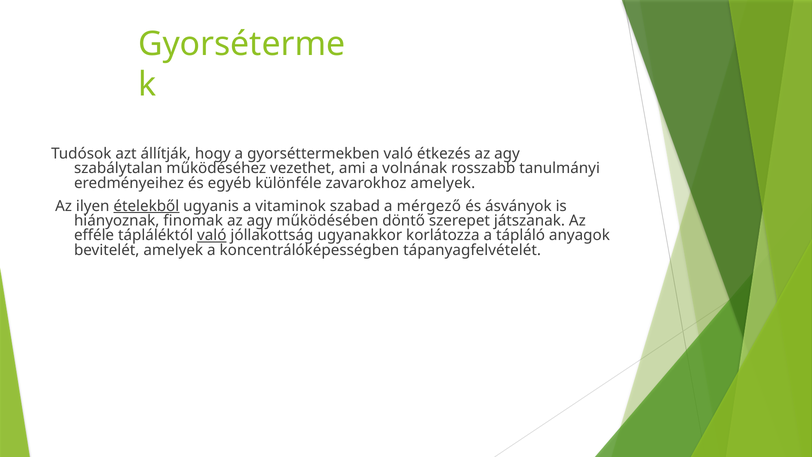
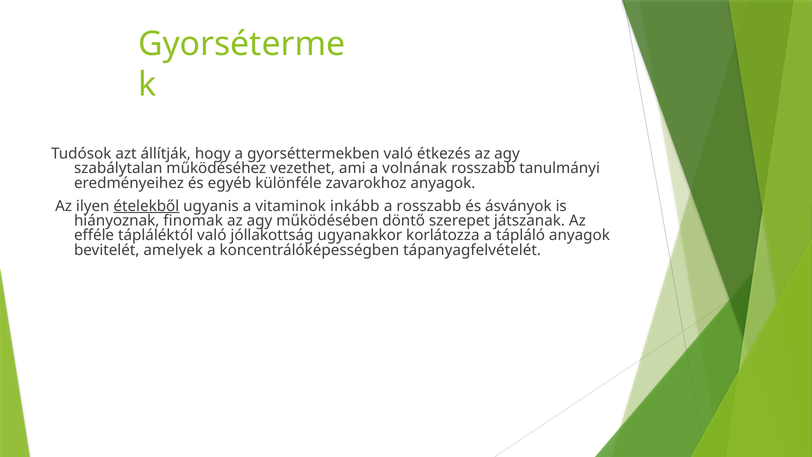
zavarokhoz amelyek: amelyek -> anyagok (443, 183)
szabad: szabad -> inkább (355, 206)
a mérgező: mérgező -> rosszabb (429, 206)
való underline: present -> none (212, 235)
